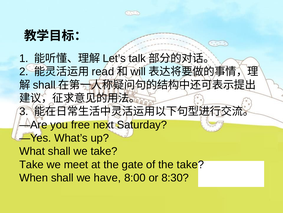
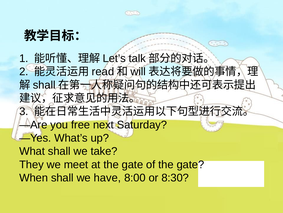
Take: Take -> They (31, 164)
of the take: take -> gate (190, 164)
